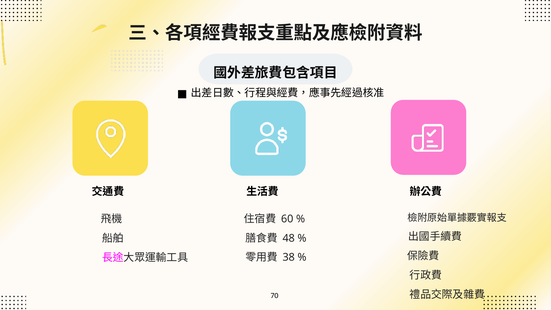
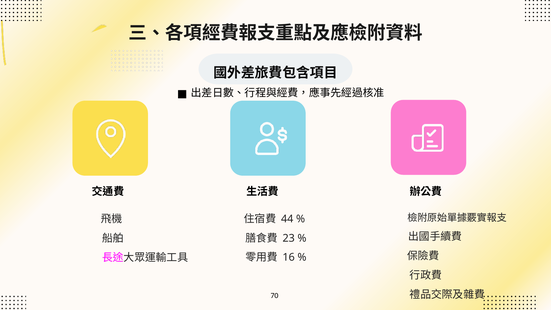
60: 60 -> 44 (287, 219)
48: 48 -> 23 (289, 238)
38: 38 -> 16 (289, 257)
